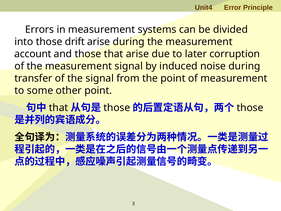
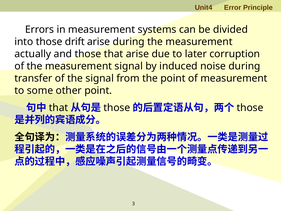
account: account -> actually (33, 54)
